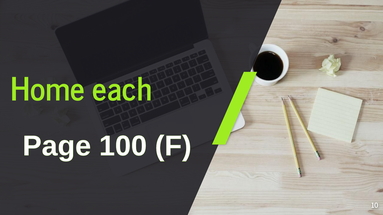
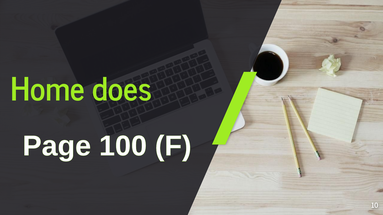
each: each -> does (122, 90)
